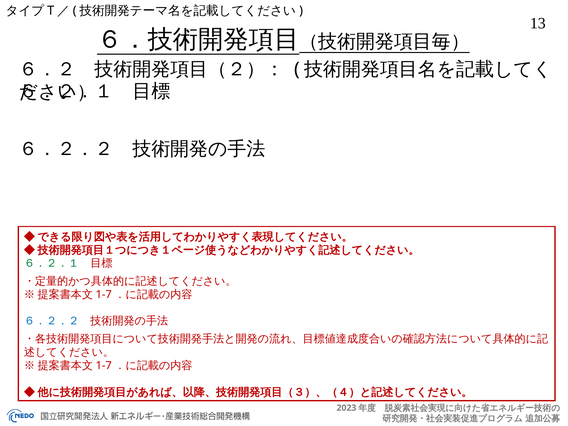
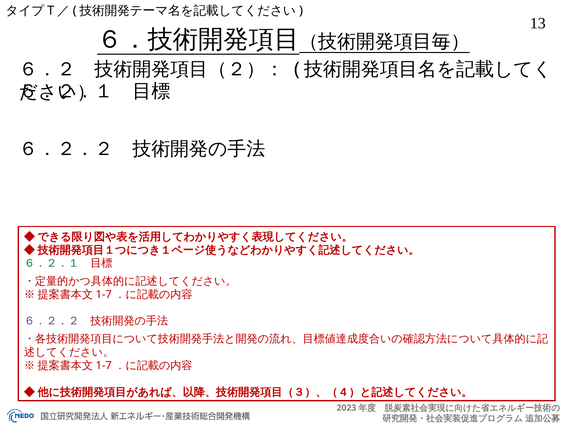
６．２．２ colour: blue -> purple (52, 321)
